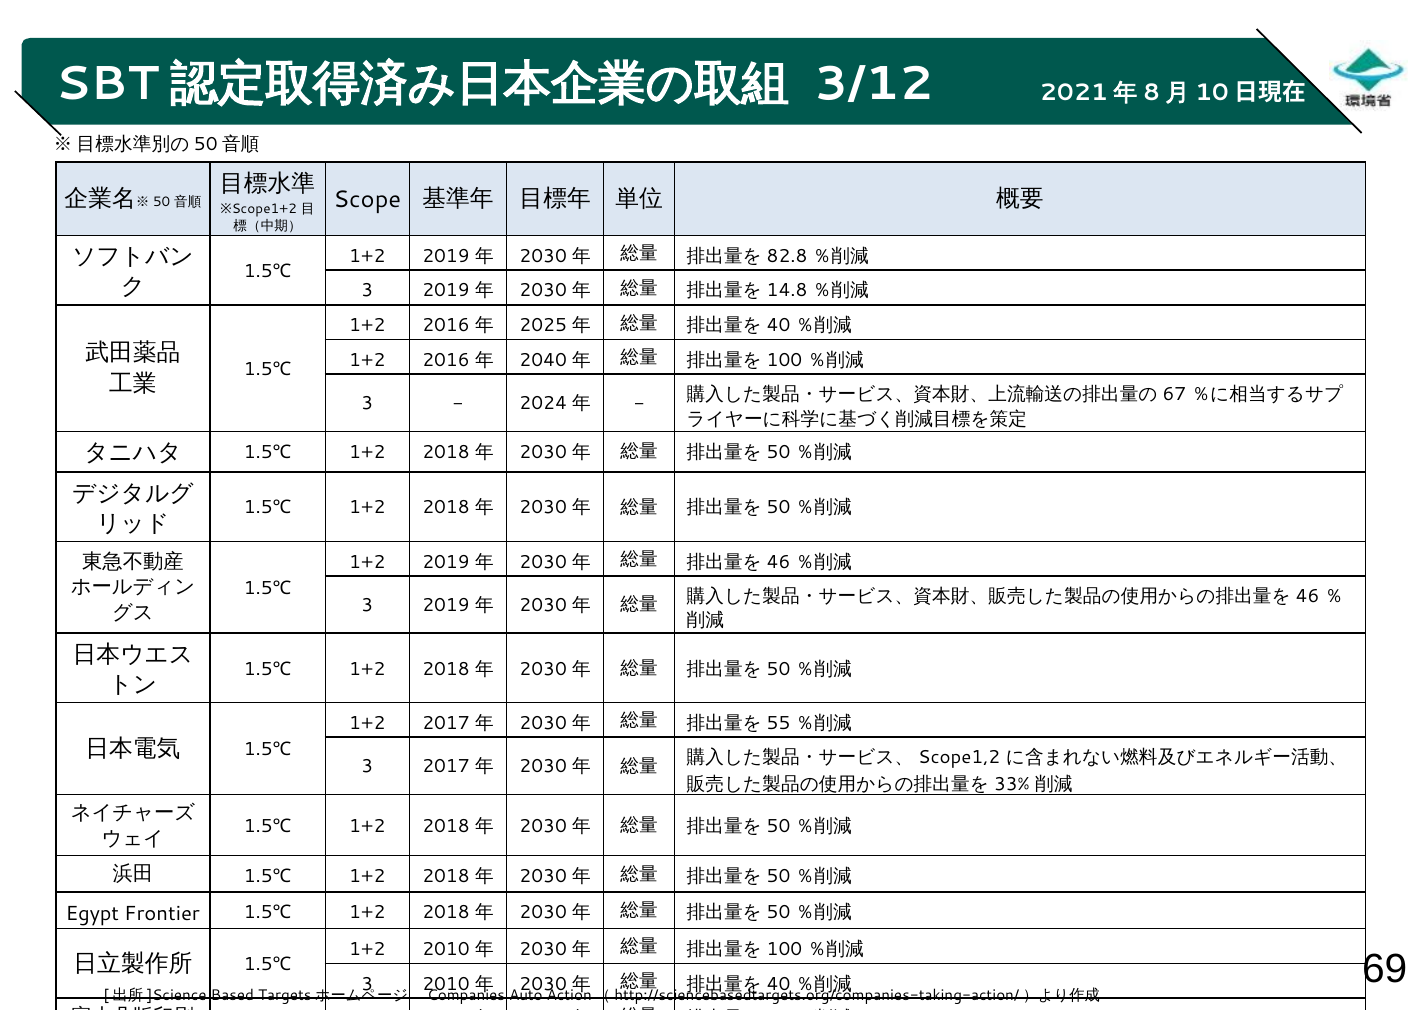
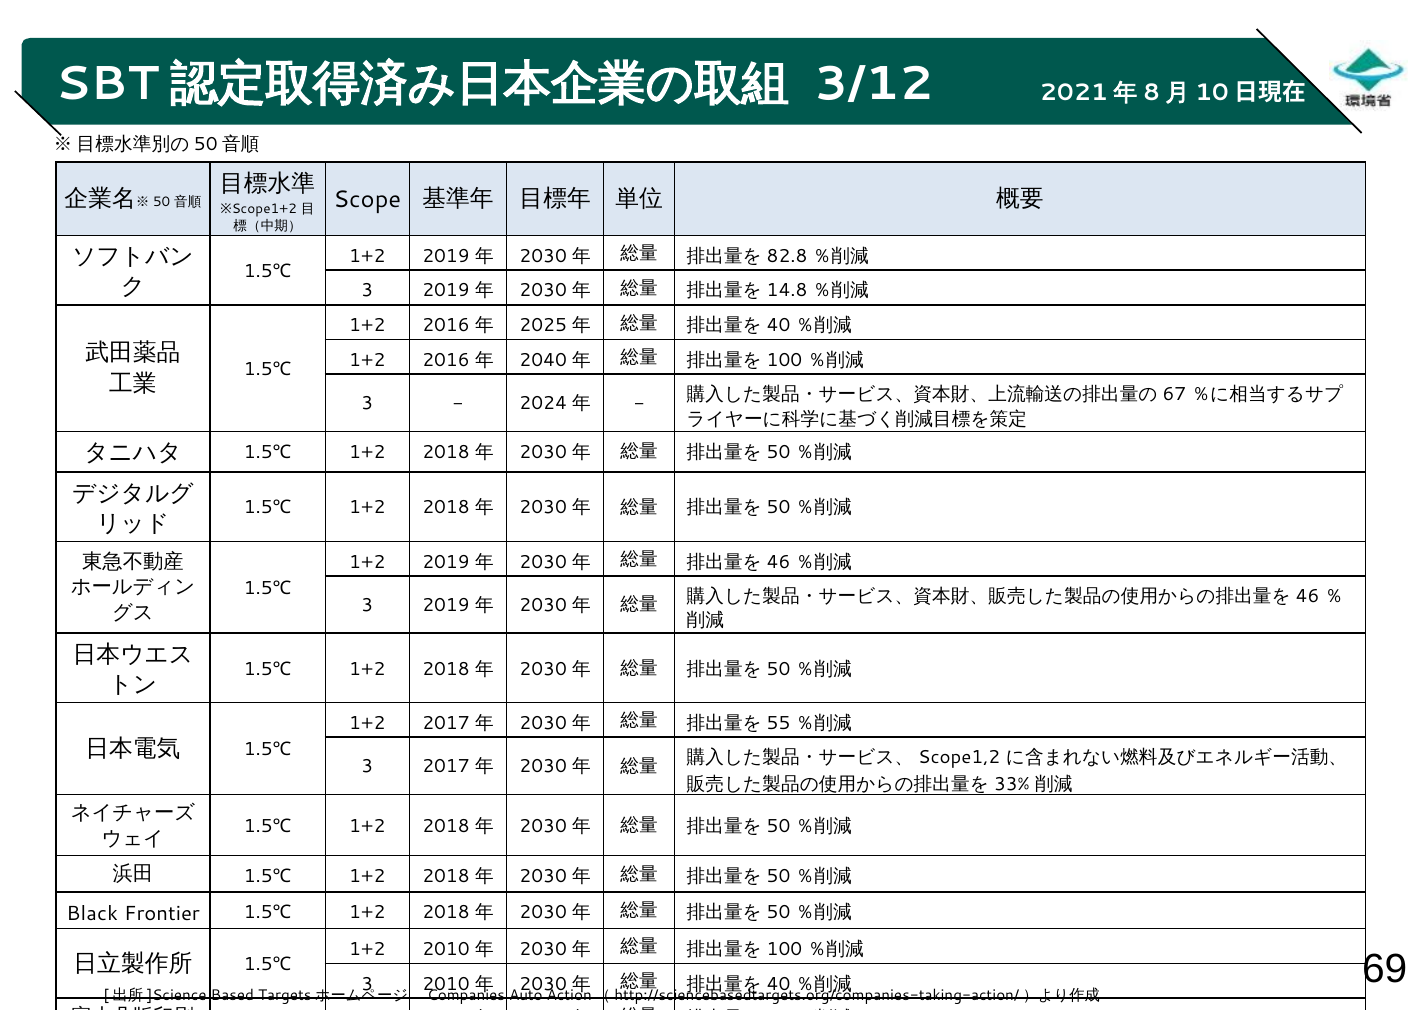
Egypt: Egypt -> Black (92, 913)
